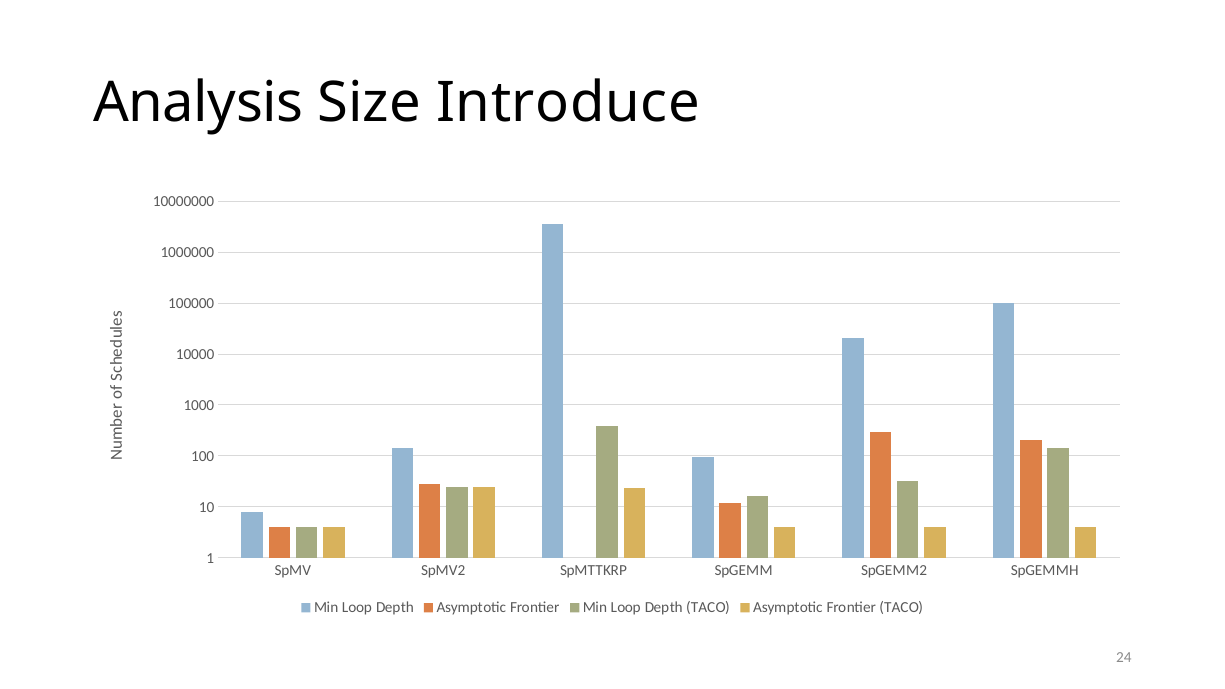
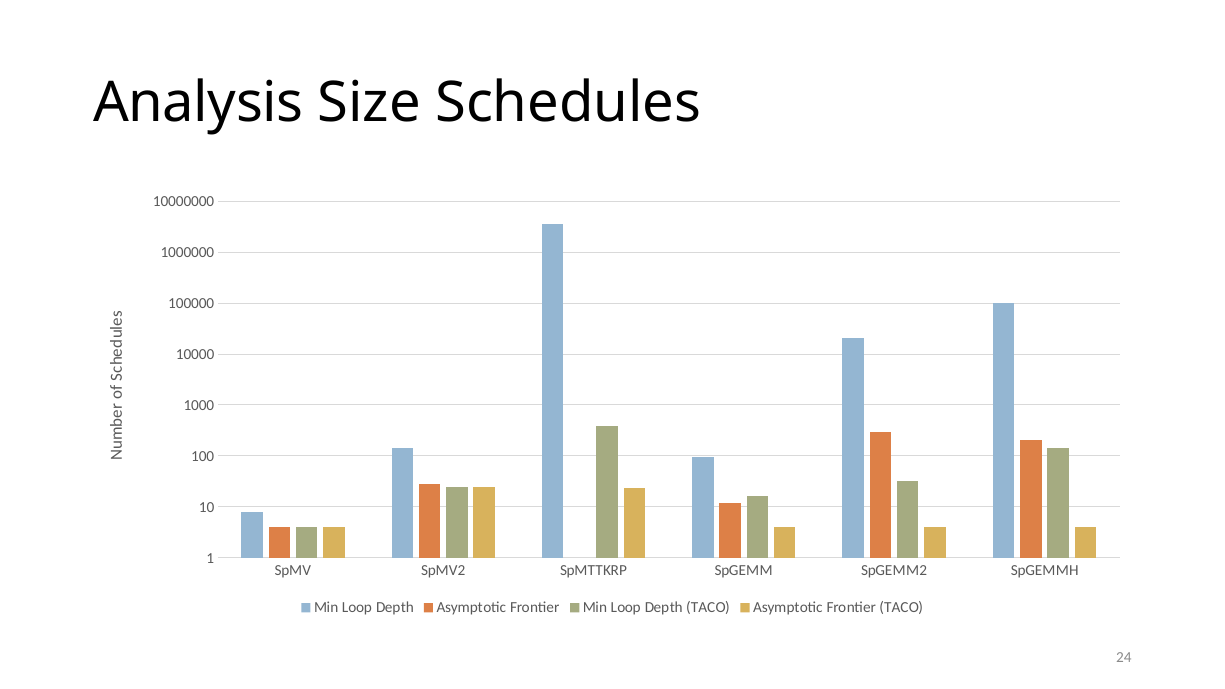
Introduce: Introduce -> Schedules (568, 103)
